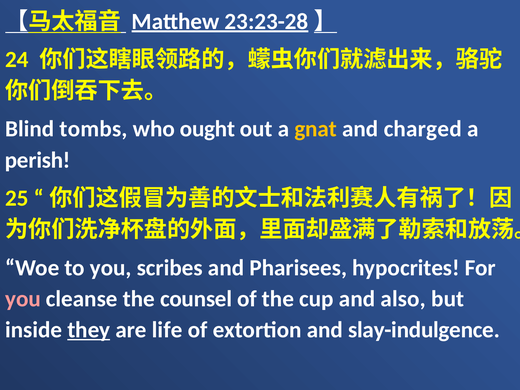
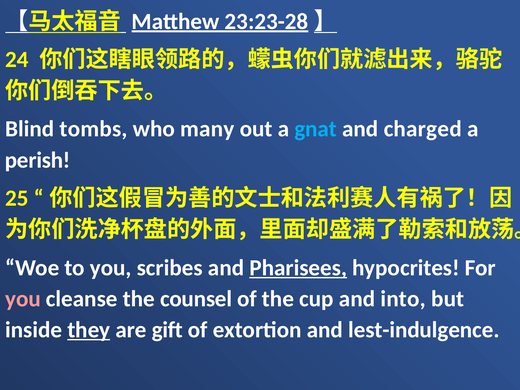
ought: ought -> many (207, 129)
gnat colour: yellow -> light blue (316, 129)
Pharisees underline: none -> present (298, 268)
also: also -> into (403, 299)
life: life -> gift (167, 330)
slay-indulgence: slay-indulgence -> lest-indulgence (424, 330)
